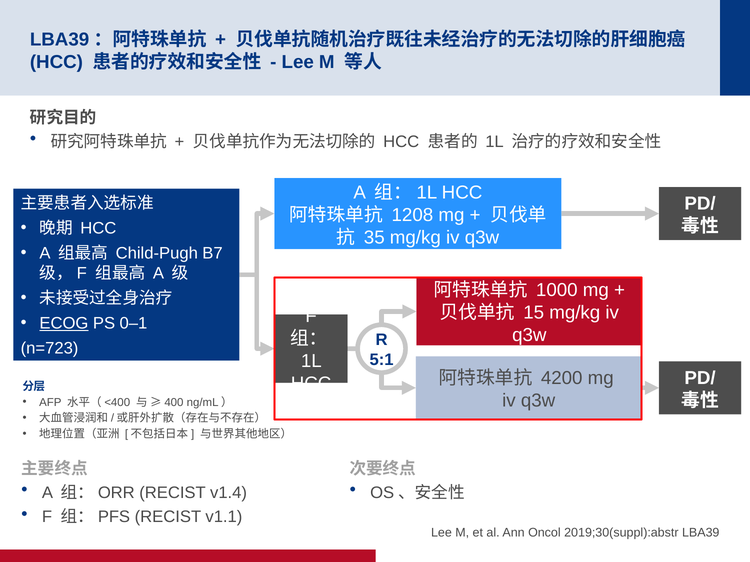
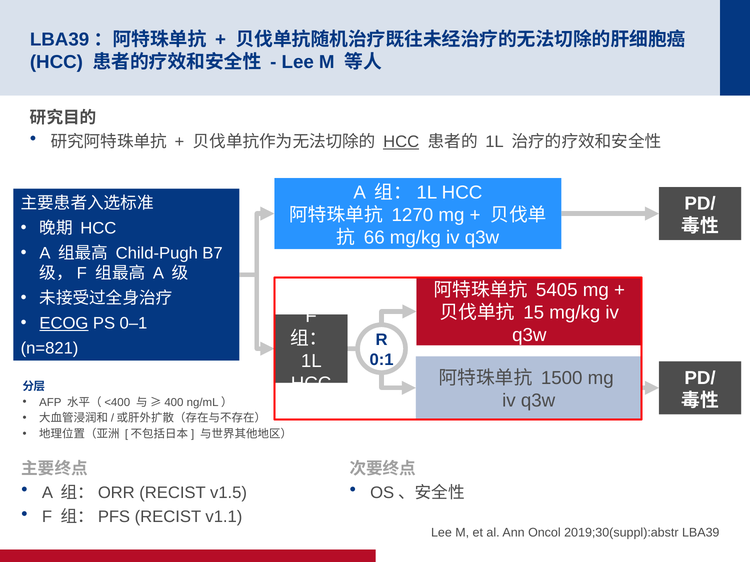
HCC underline: none -> present (401, 142)
1208: 1208 -> 1270 (412, 215)
35: 35 -> 66 (374, 238)
1000: 1000 -> 5405 (557, 291)
n=723: n=723 -> n=821 (50, 348)
5:1: 5:1 -> 0:1 (382, 360)
4200: 4200 -> 1500 (562, 378)
v1.4: v1.4 -> v1.5 (229, 493)
